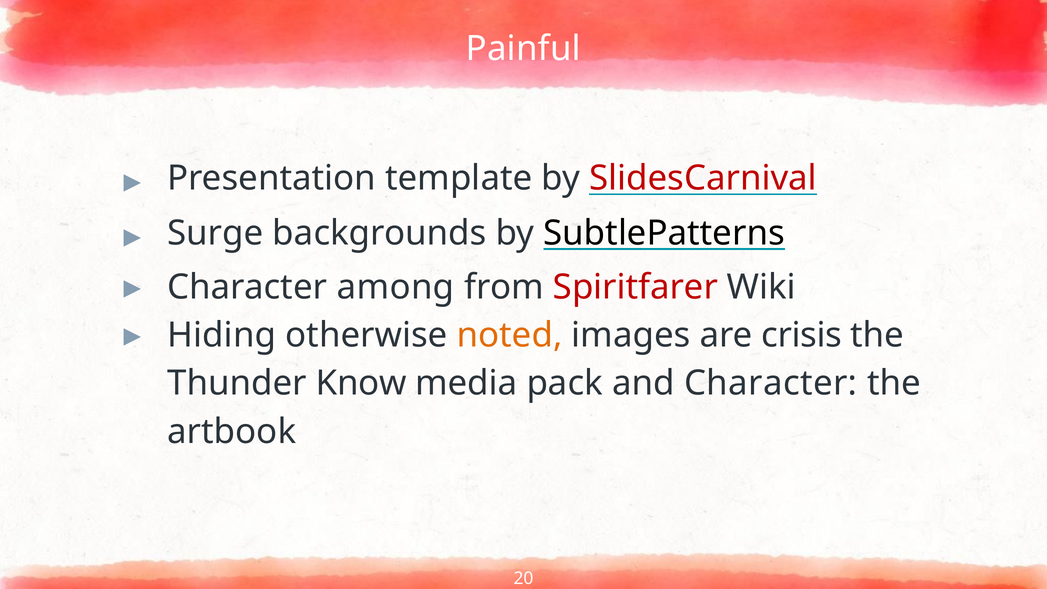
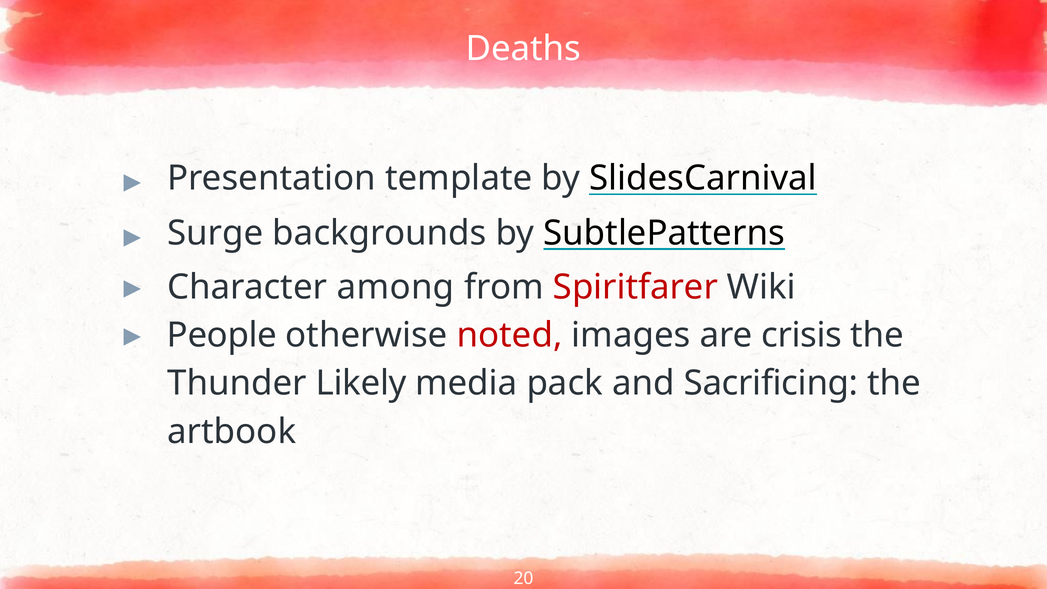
Painful: Painful -> Deaths (524, 49)
SlidesCarnival colour: red -> black (703, 178)
Hiding: Hiding -> People (222, 335)
noted colour: orange -> red (510, 335)
Know: Know -> Likely (361, 383)
and Character: Character -> Sacrificing (771, 383)
